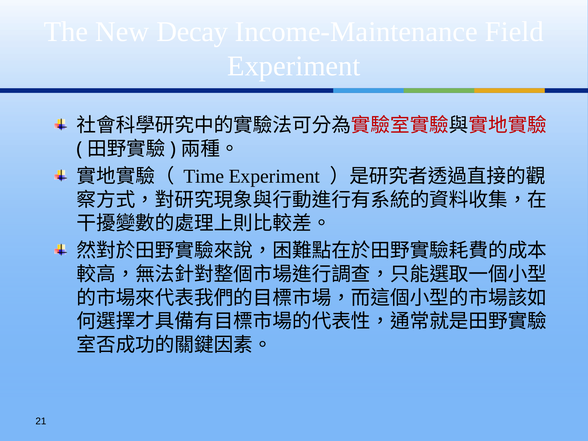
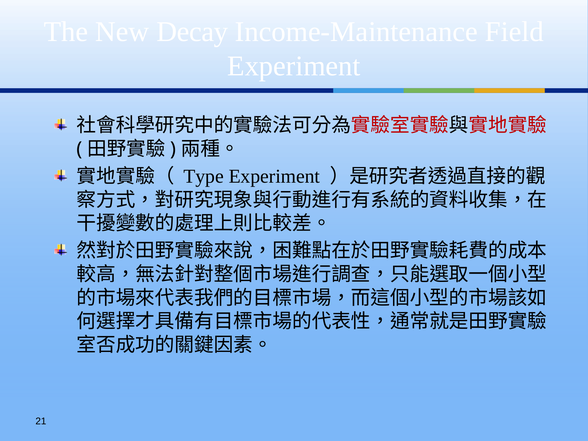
Time: Time -> Type (204, 176)
